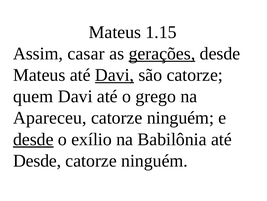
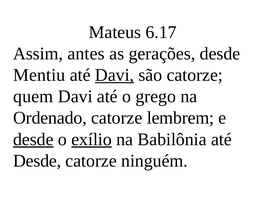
1.15: 1.15 -> 6.17 (161, 32)
casar: casar -> antes (86, 53)
gerações underline: present -> none (162, 53)
Mateus: Mateus -> Mentiu (39, 75)
Apareceu: Apareceu -> Ordenado (50, 117)
ninguém: ninguém -> lembrem (180, 117)
exílio underline: none -> present (92, 139)
